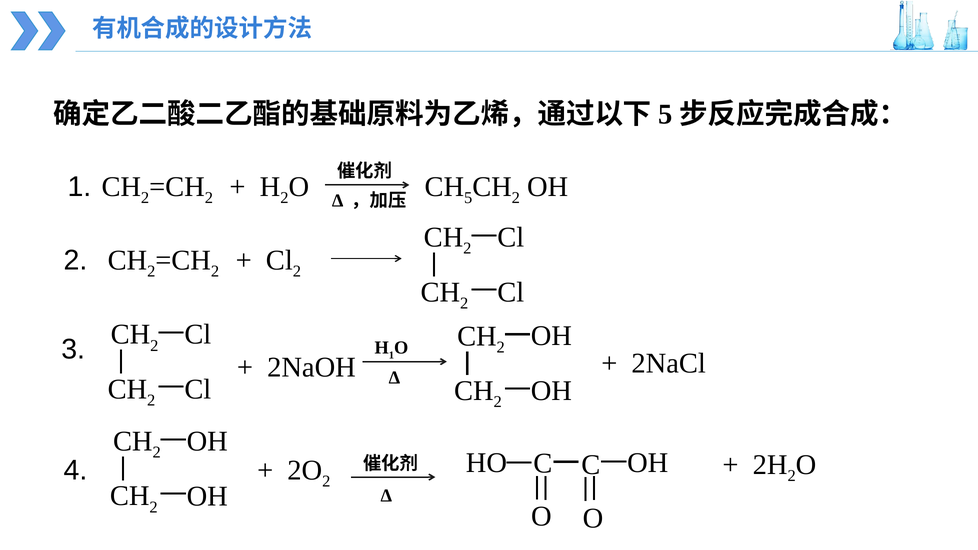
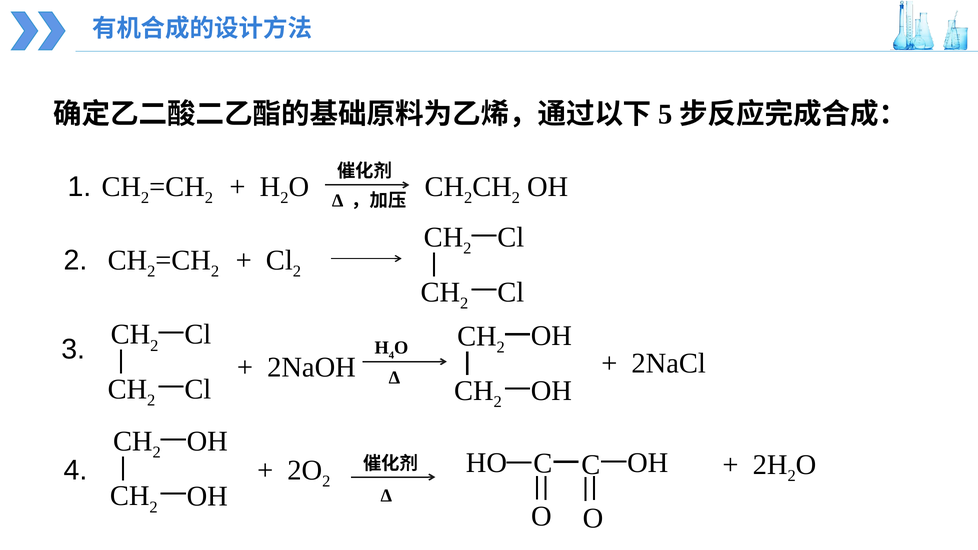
5: 5 -> 2 (468, 198)
1: 1 -> 4 (391, 355)
